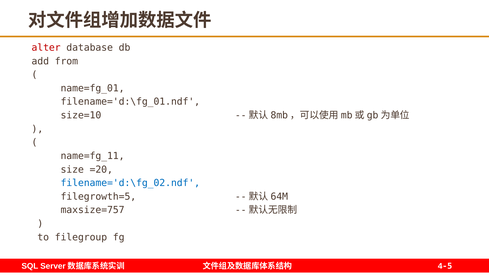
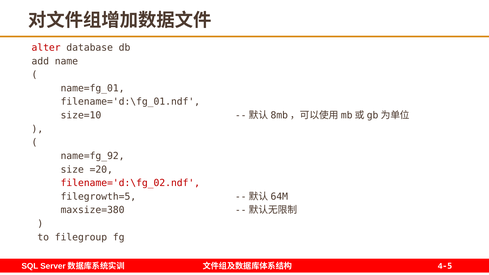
from: from -> name (66, 61)
name=fg_11: name=fg_11 -> name=fg_92 (93, 156)
filename='d:\fg_02.ndf colour: blue -> red (130, 183)
maxsize=757: maxsize=757 -> maxsize=380 (93, 210)
